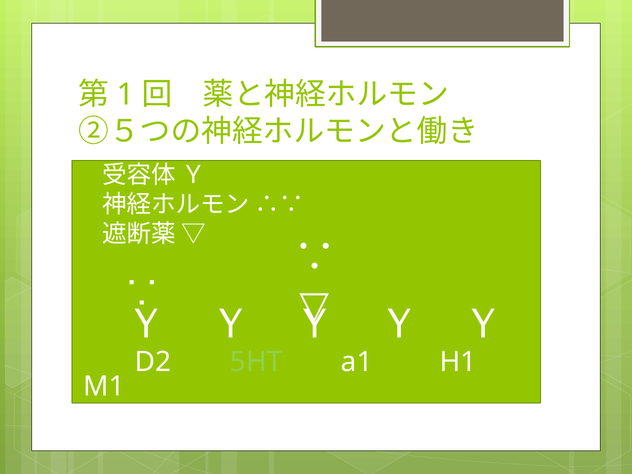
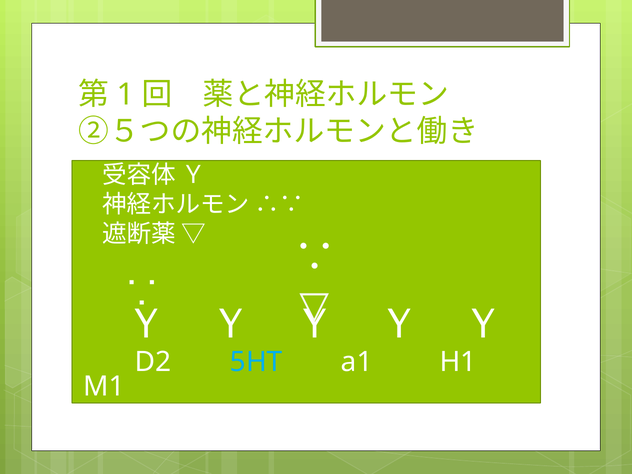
5HT colour: light green -> light blue (256, 362)
